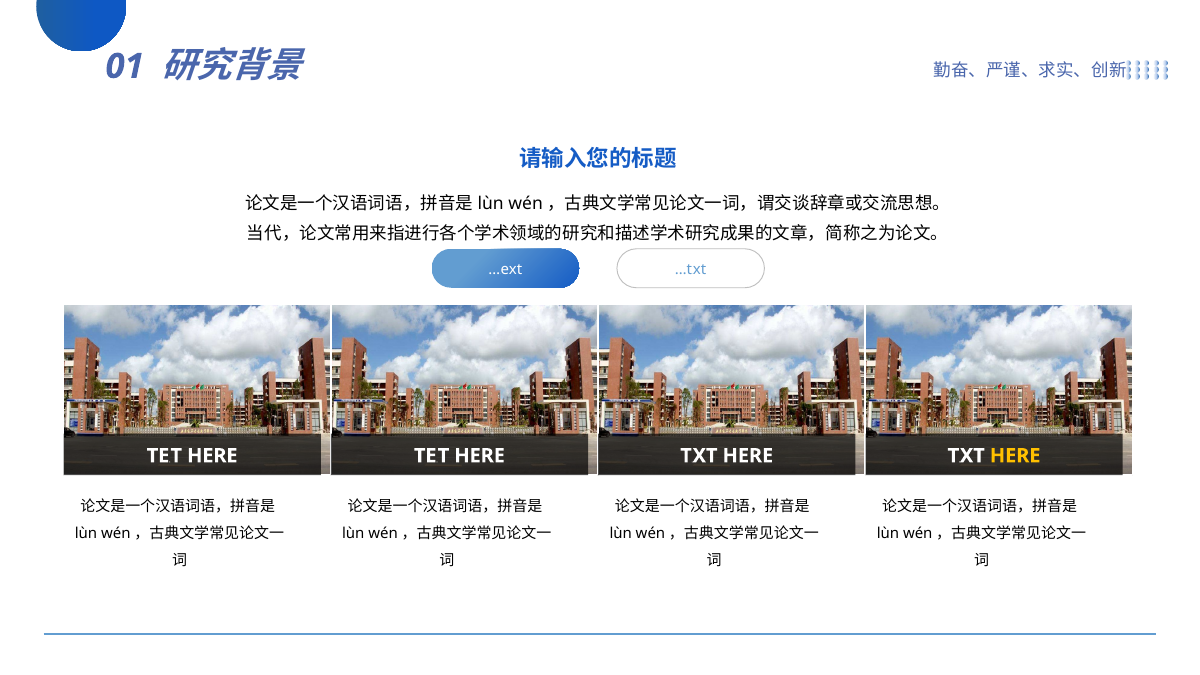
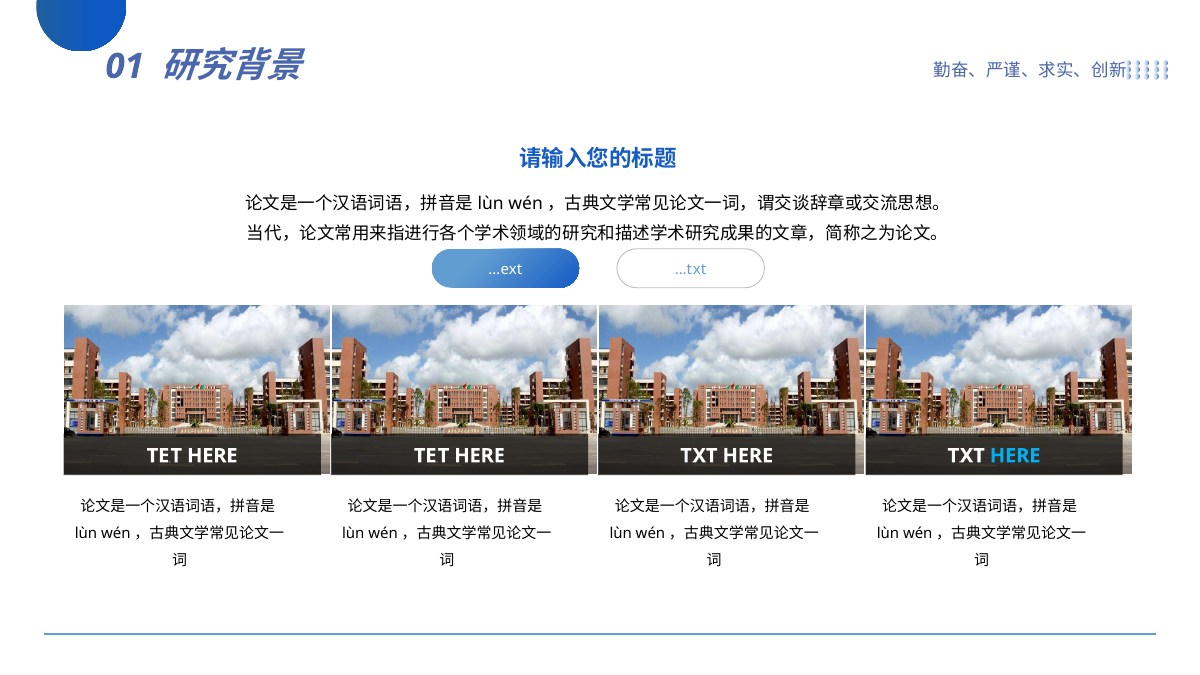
HERE colour: yellow -> light blue (1015, 456)
